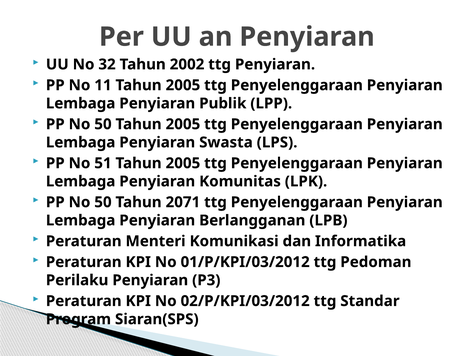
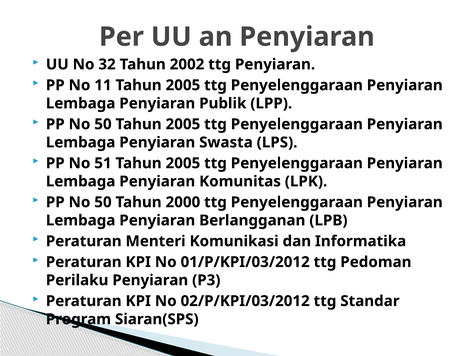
2071: 2071 -> 2000 (183, 202)
